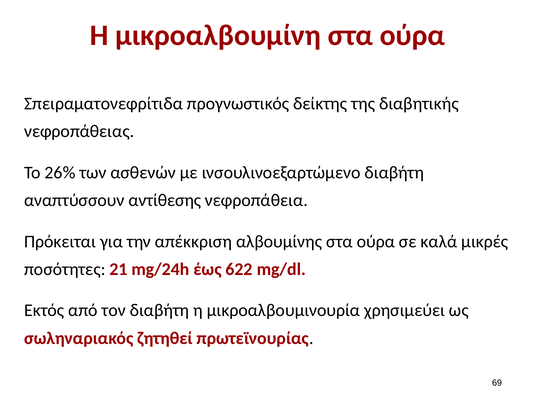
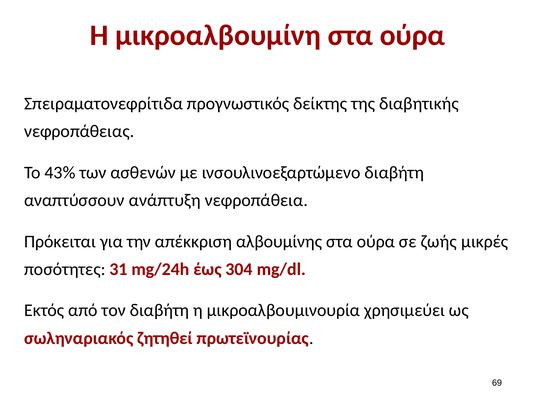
26%: 26% -> 43% (60, 172)
αντίθεσης: αντίθεσης -> ανάπτυξη (165, 200)
καλά: καλά -> ζωής (439, 241)
21: 21 -> 31 (118, 269)
622: 622 -> 304 (239, 269)
